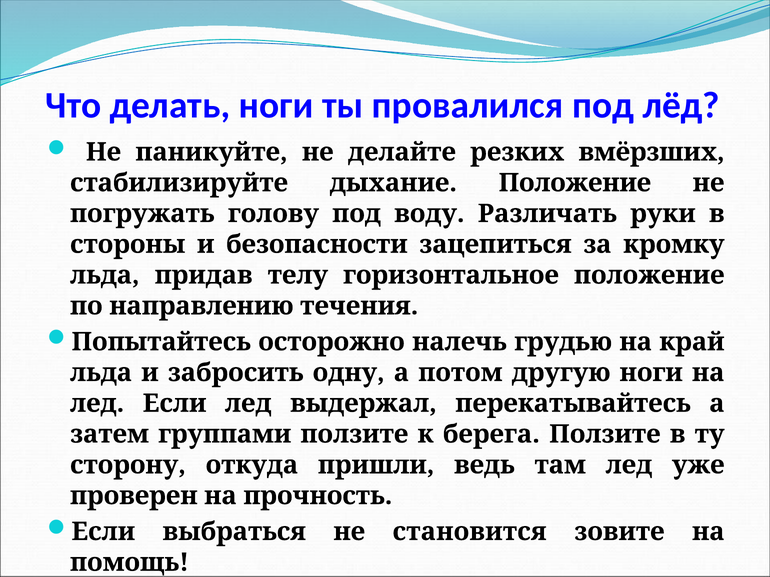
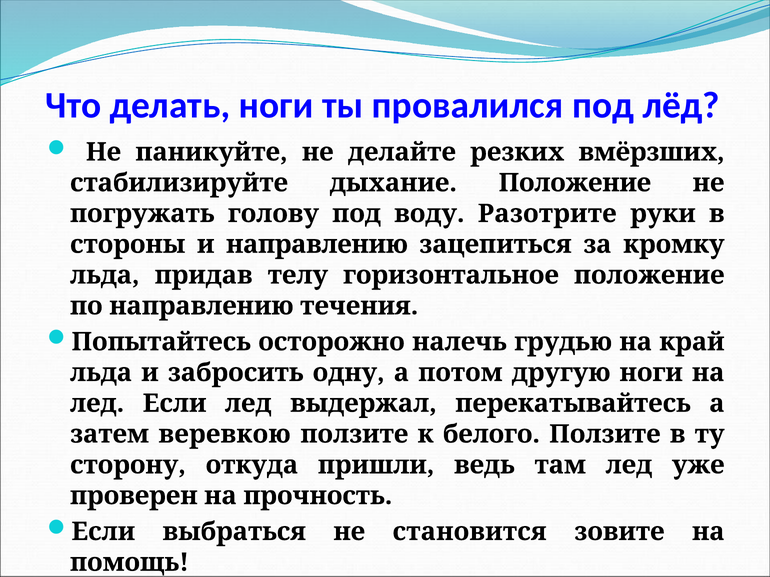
Различать: Различать -> Разотрите (547, 214)
и безопасности: безопасности -> направлению (317, 245)
группами: группами -> веревкою (225, 435)
берега: берега -> белого (491, 435)
